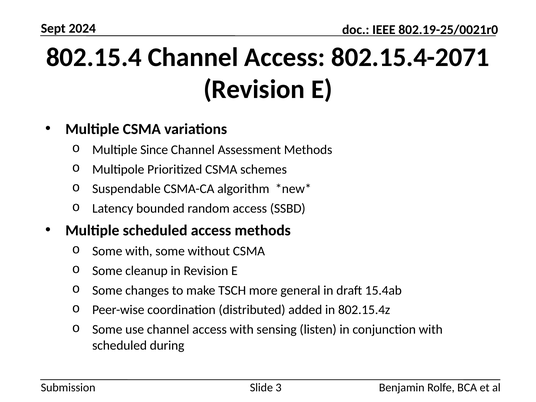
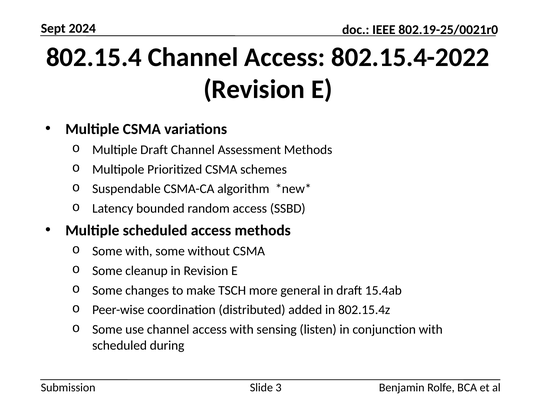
802.15.4-2071: 802.15.4-2071 -> 802.15.4-2022 (410, 57)
Multiple Since: Since -> Draft (154, 150)
